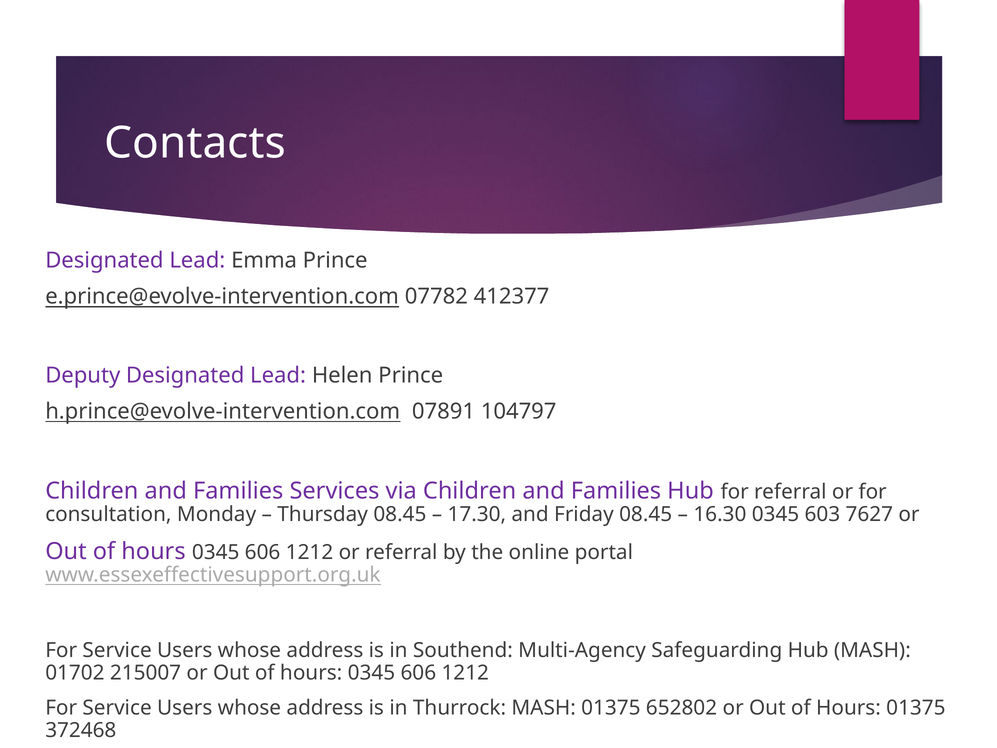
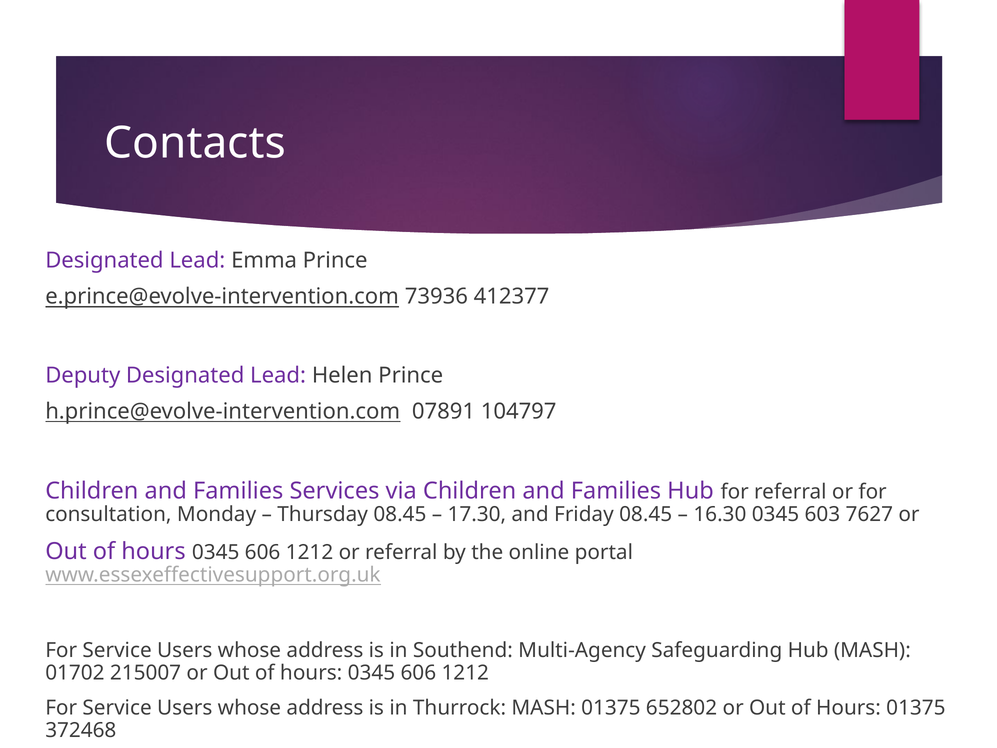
07782: 07782 -> 73936 (436, 297)
